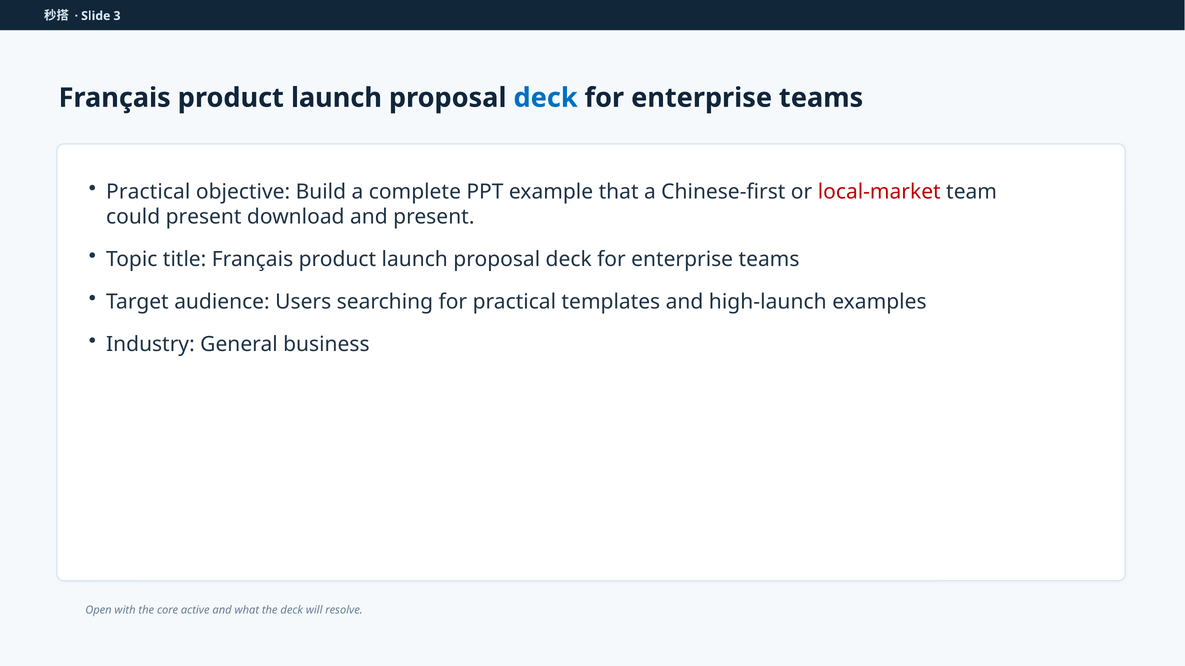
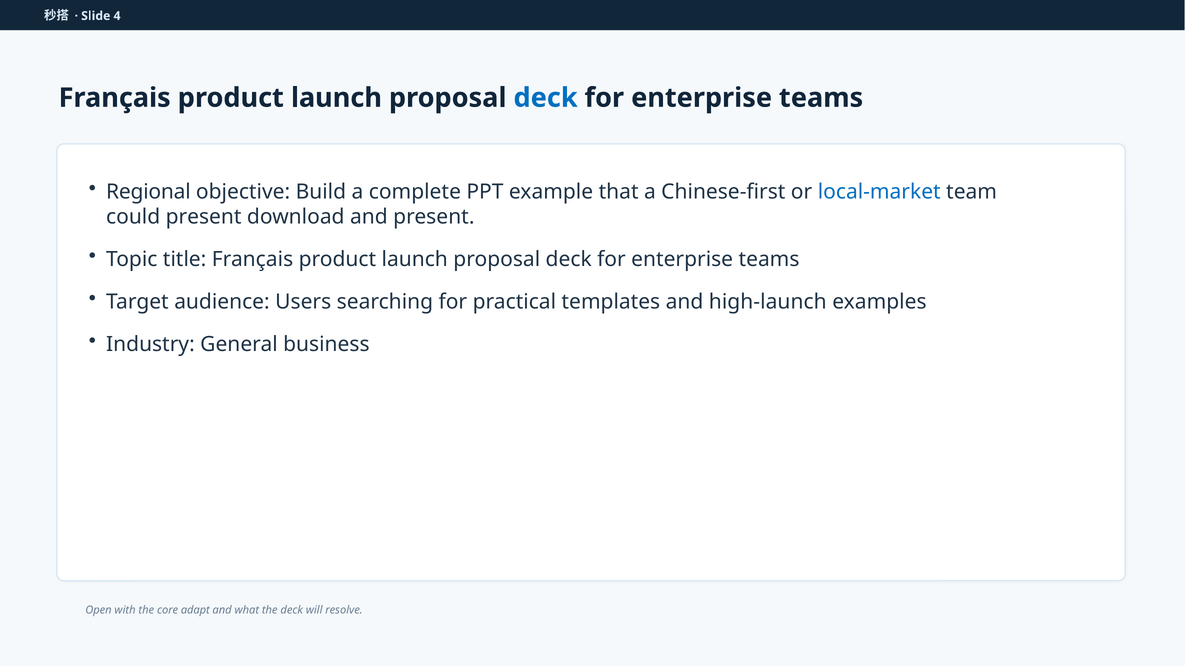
3: 3 -> 4 (117, 16)
Practical: Practical -> Regional (148, 192)
local-market colour: red -> blue (879, 192)
active: active -> adapt (195, 610)
